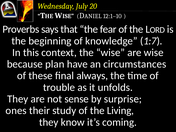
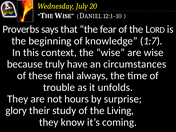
plan: plan -> truly (55, 64)
sense: sense -> hours (77, 99)
ones: ones -> glory (16, 111)
